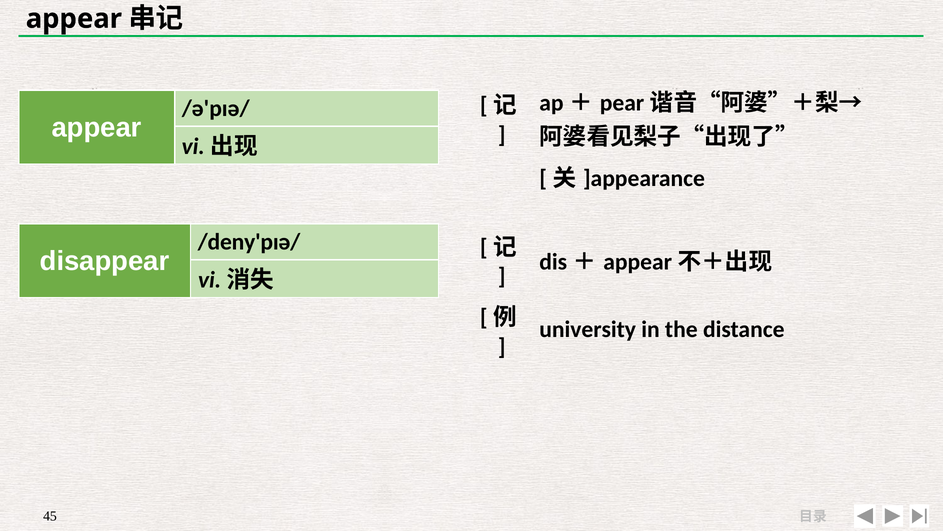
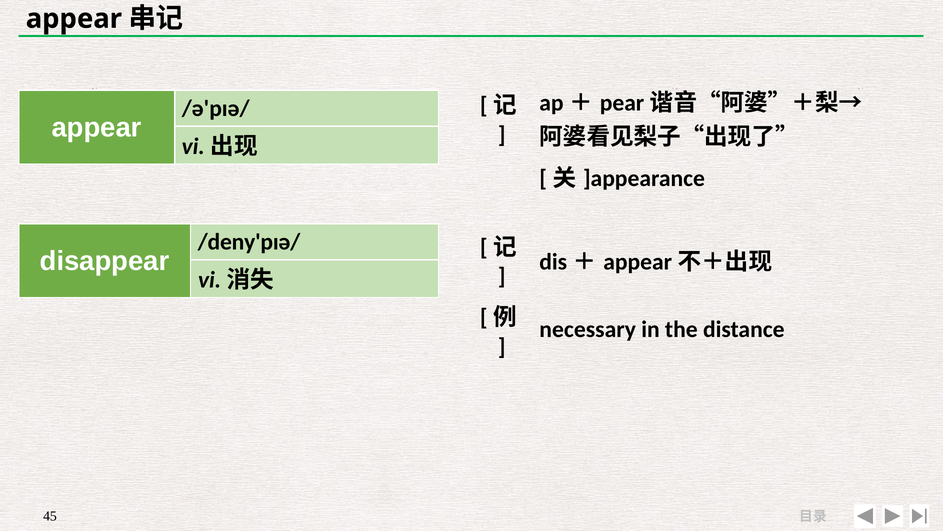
university: university -> necessary (588, 329)
